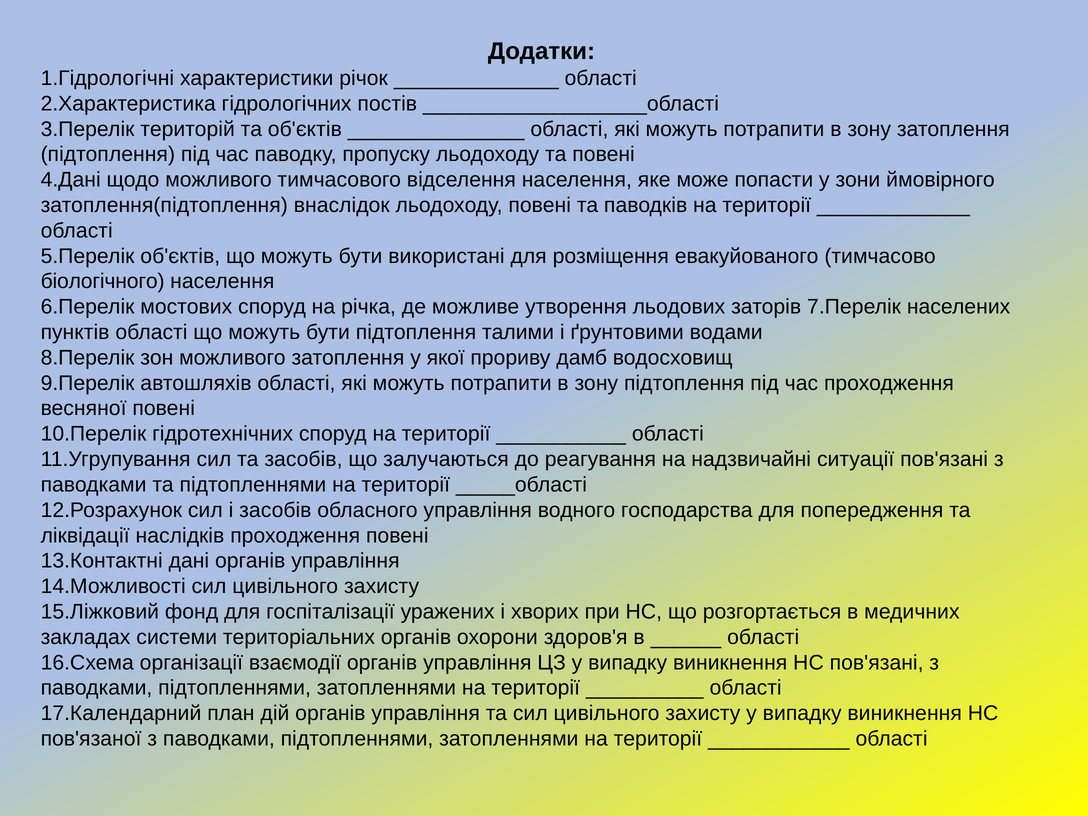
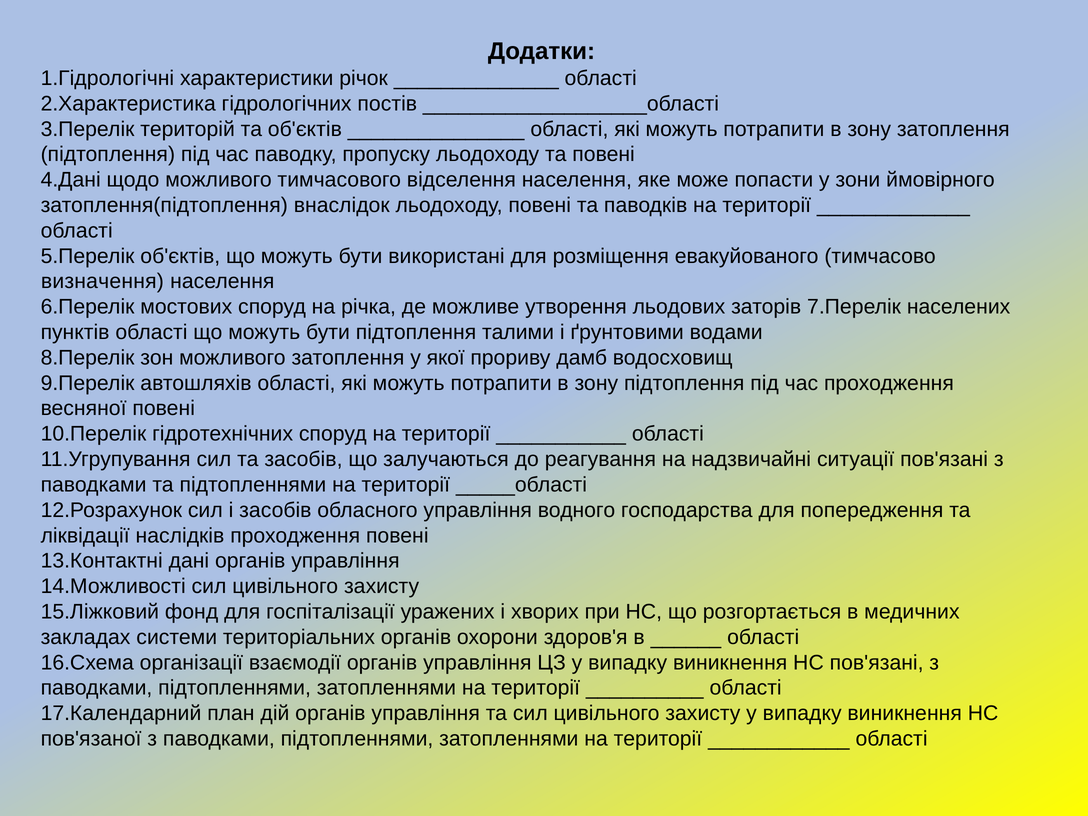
біологічного: біологічного -> визначення (102, 282)
